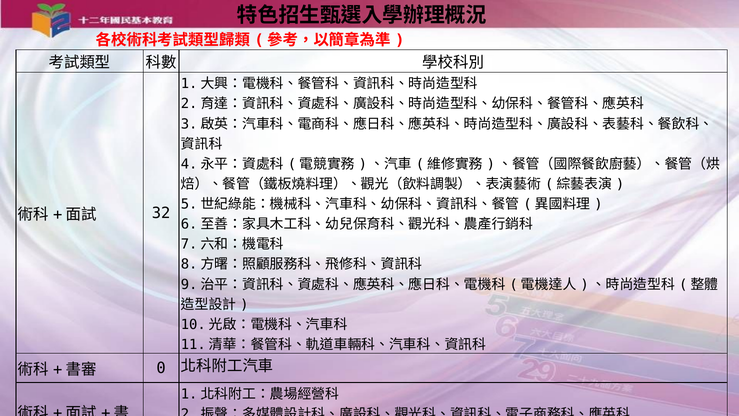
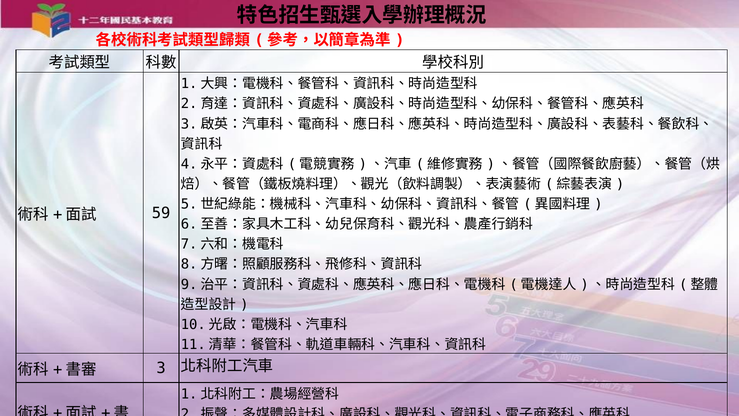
32: 32 -> 59 (161, 213)
0: 0 -> 3 (161, 368)
